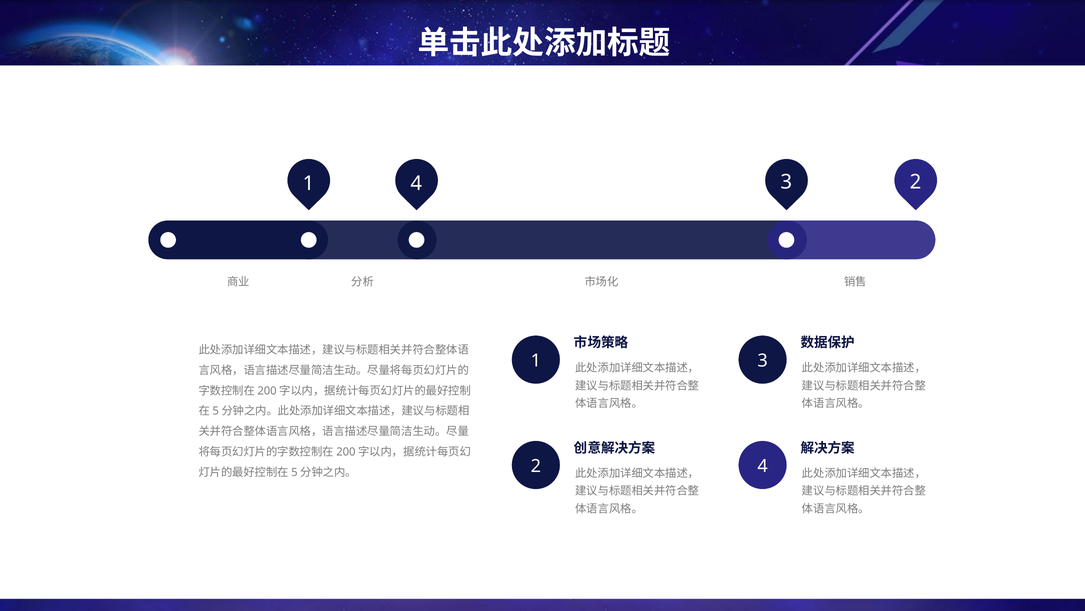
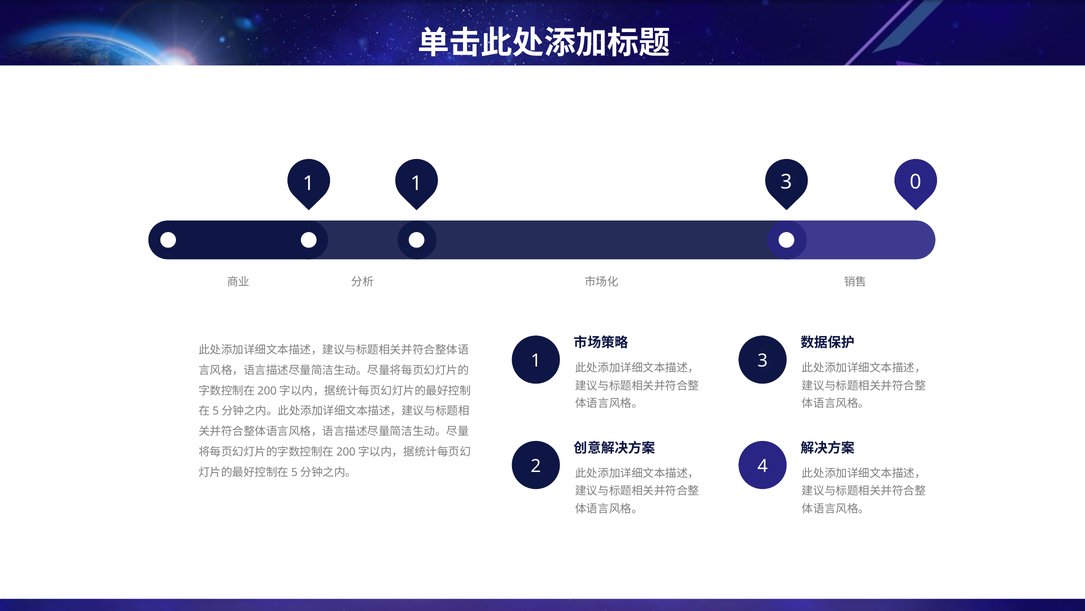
1 4: 4 -> 1 (416, 184)
3 2: 2 -> 0 (915, 182)
